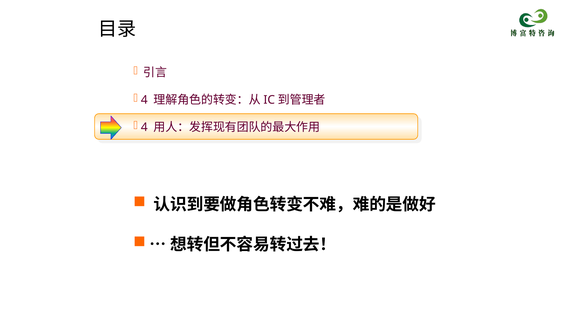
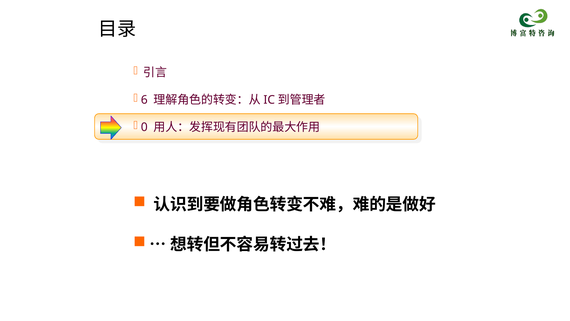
4: 4 -> 6 (144, 100)
4: 4 -> 0 (144, 127)
